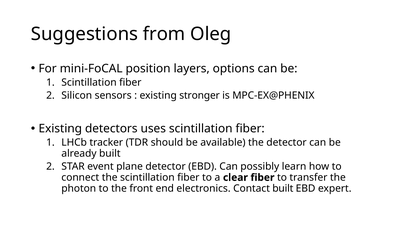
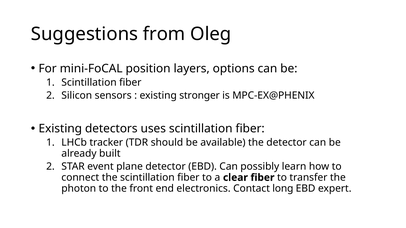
Contact built: built -> long (283, 189)
